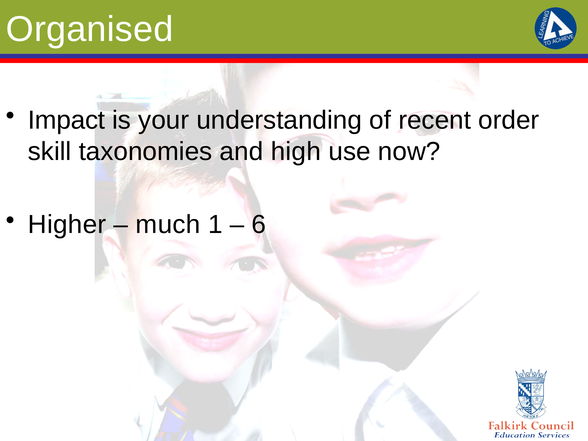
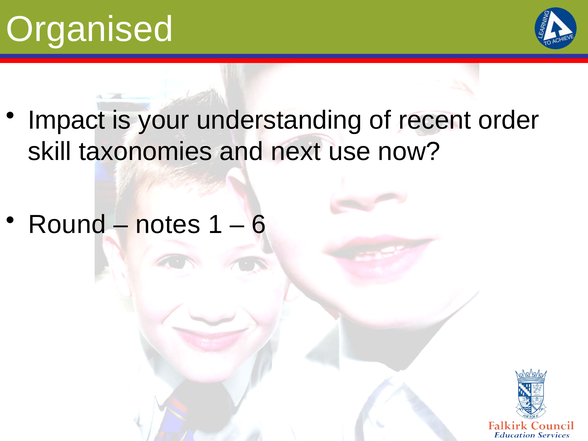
high: high -> next (296, 152)
Higher: Higher -> Round (67, 225)
much: much -> notes (168, 225)
